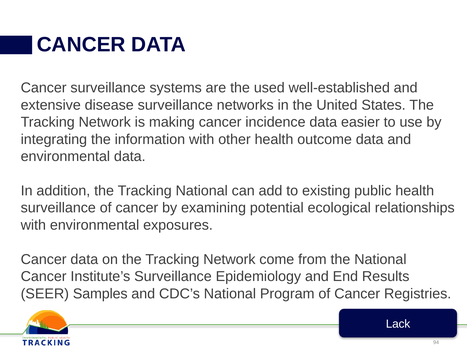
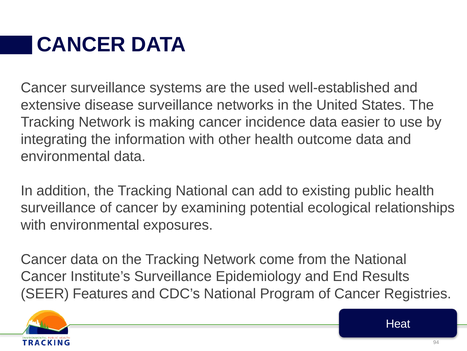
Samples: Samples -> Features (100, 293)
Lack: Lack -> Heat (398, 323)
